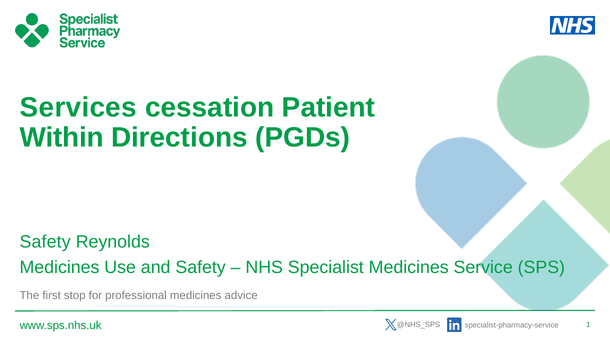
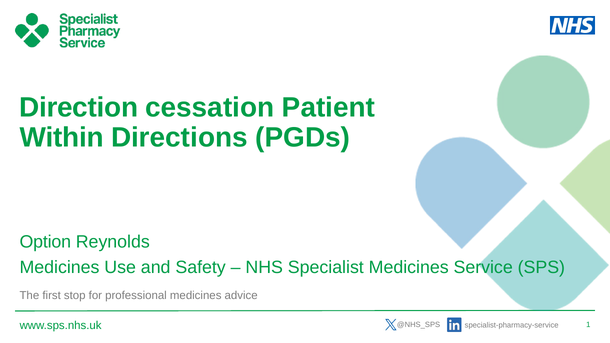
Services: Services -> Direction (79, 107)
Safety: Safety -> Option (45, 242)
